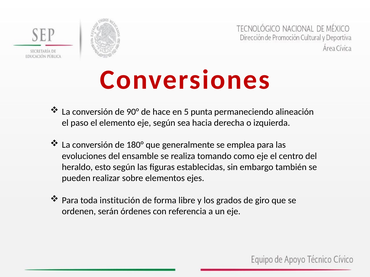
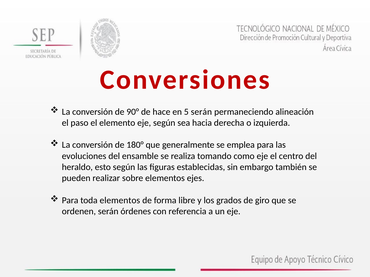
5 punta: punta -> serán (201, 112)
toda institución: institución -> elementos (120, 201)
